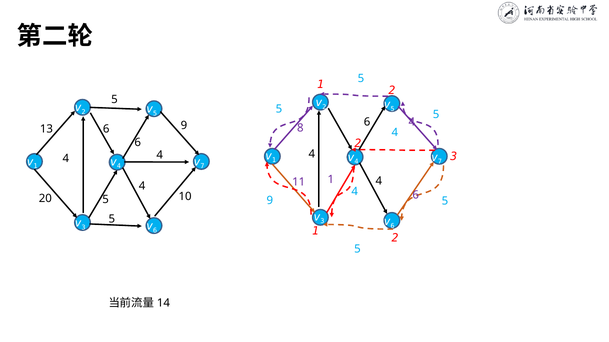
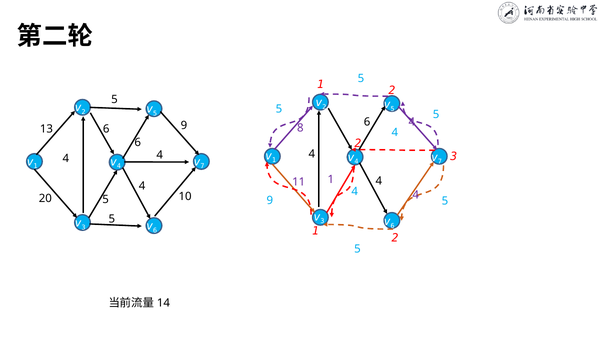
10 6: 6 -> 4 (416, 195)
